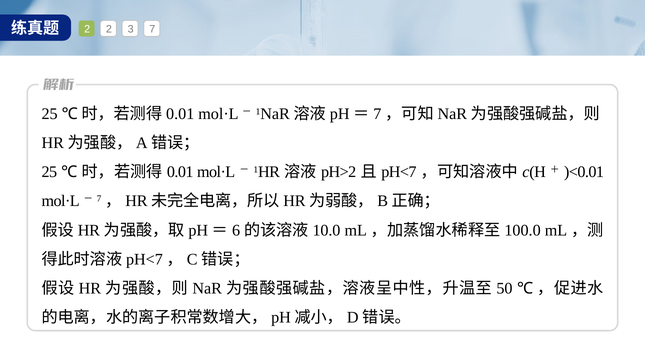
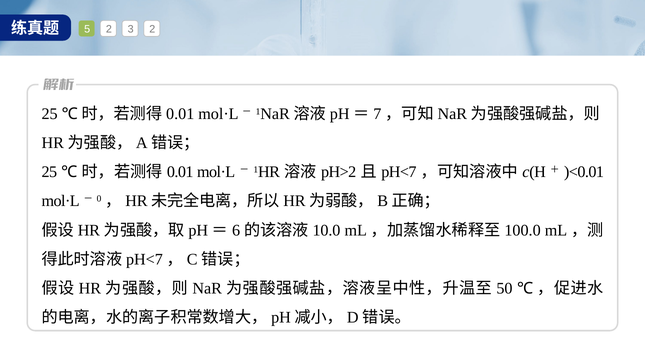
2: 2 -> 5 (87, 29)
3 7: 7 -> 2 (152, 29)
7: 7 -> 0 (99, 198)
